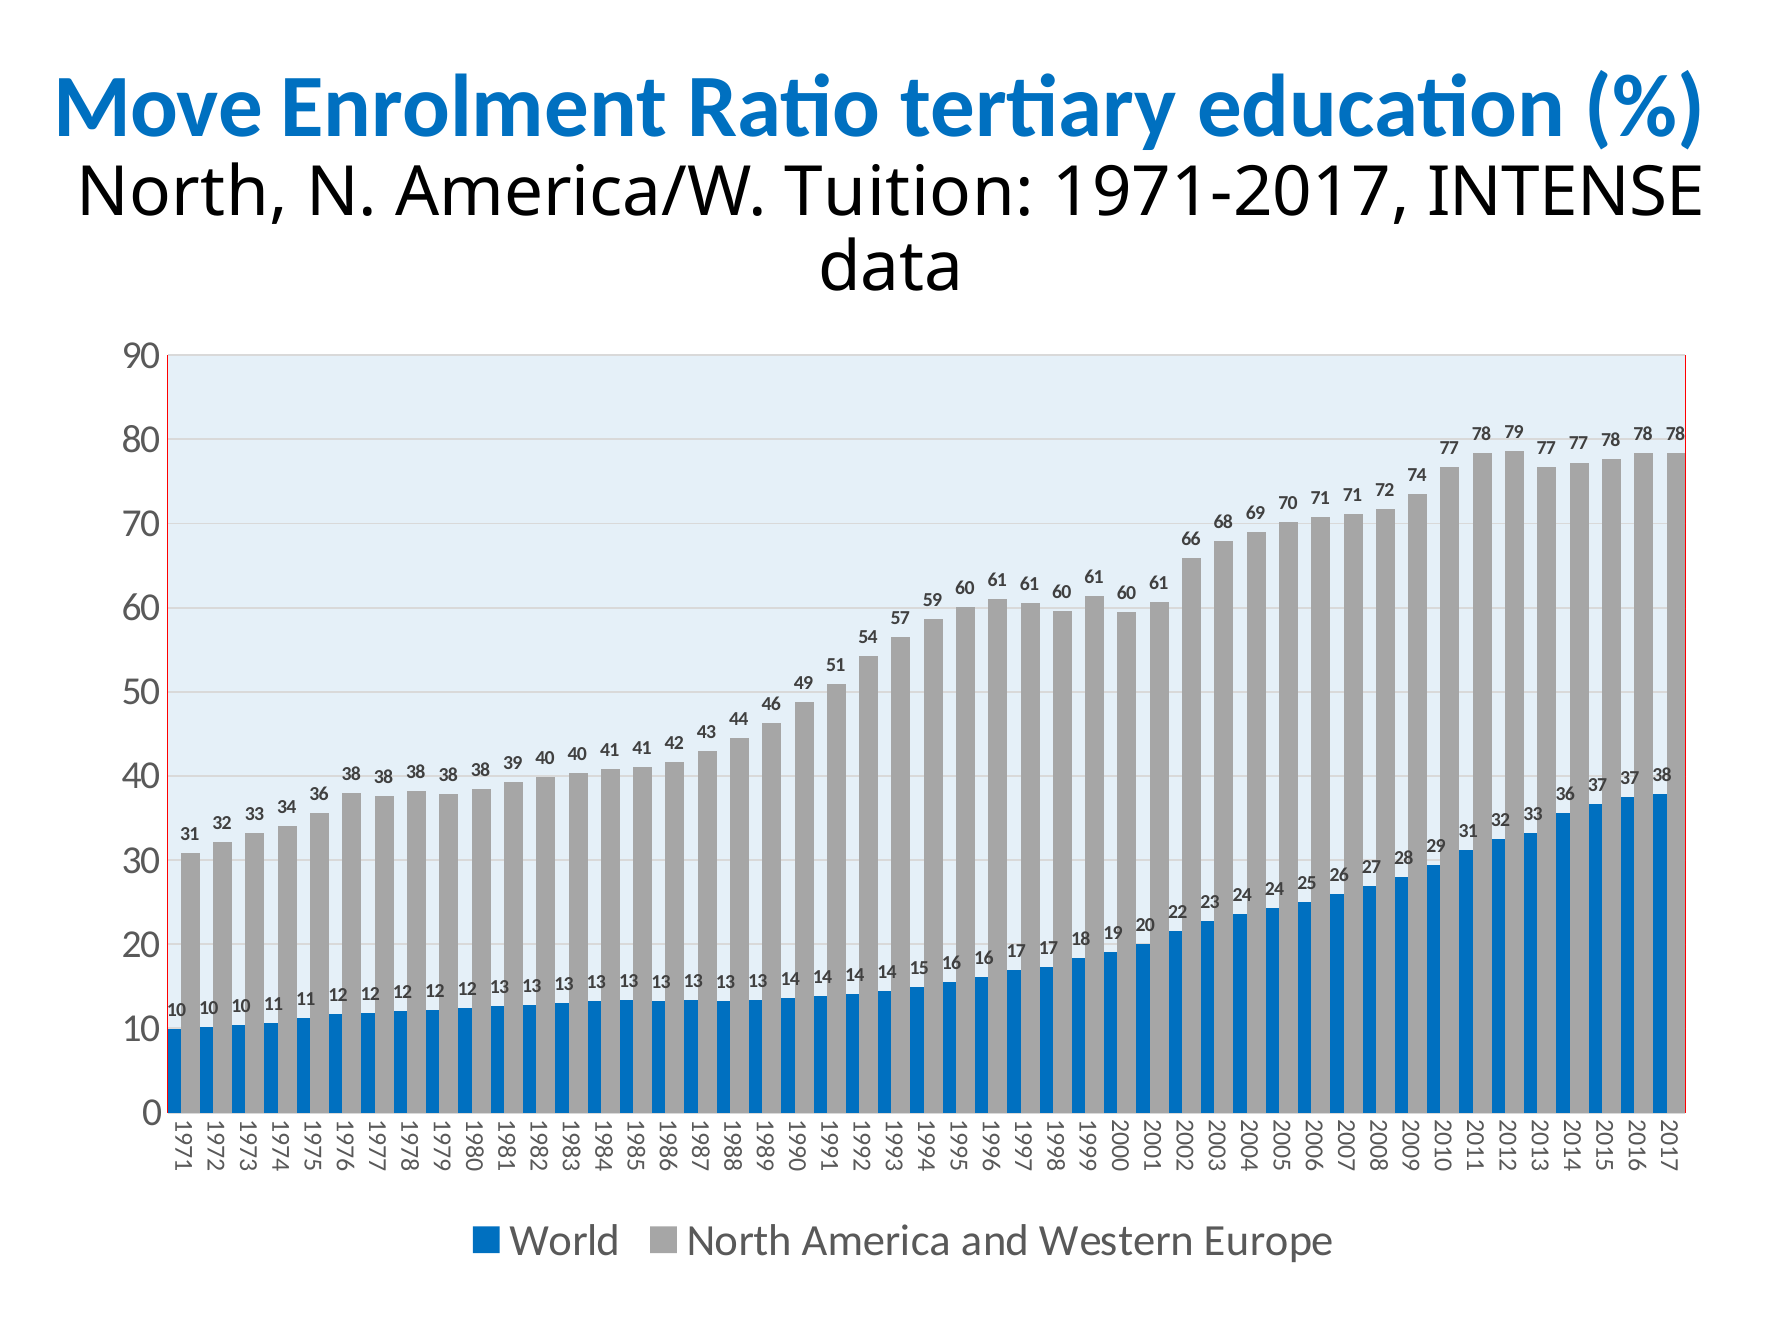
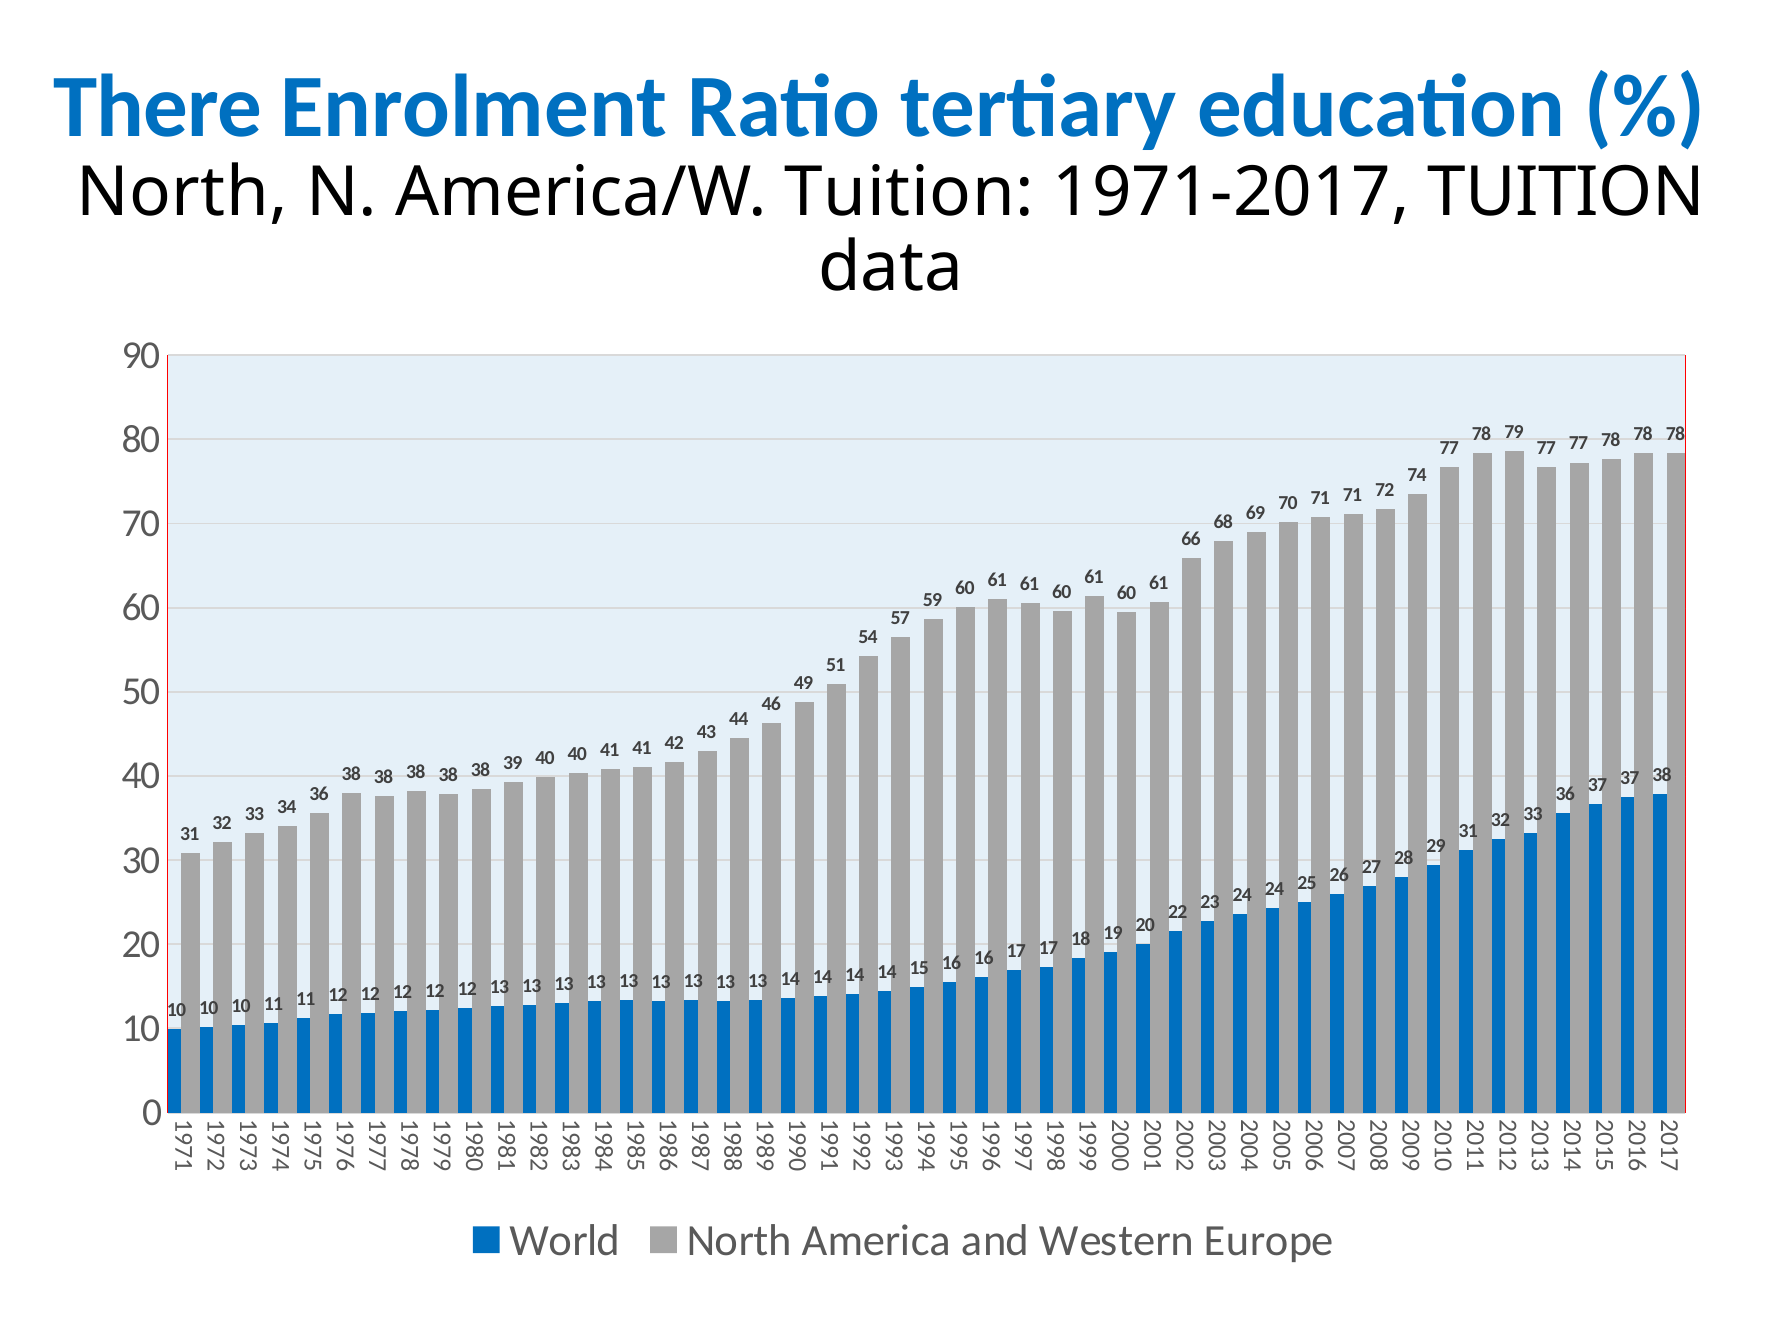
Move: Move -> There (158, 107)
1971-2017 INTENSE: INTENSE -> TUITION (1566, 193)
